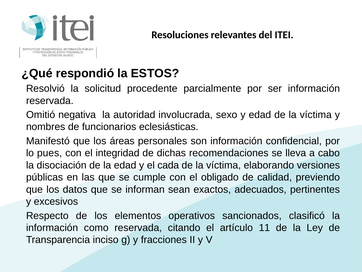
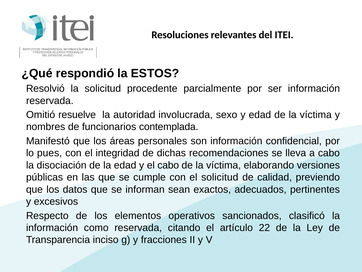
negativa: negativa -> resuelve (77, 115)
eclesiásticas: eclesiásticas -> contemplada (169, 127)
el cada: cada -> cabo (168, 165)
el obligado: obligado -> solicitud (220, 177)
11: 11 -> 22 (264, 227)
